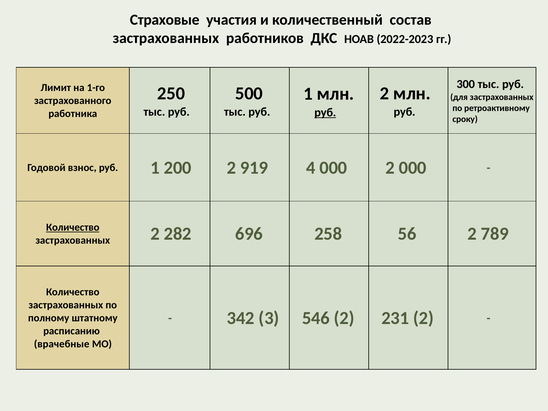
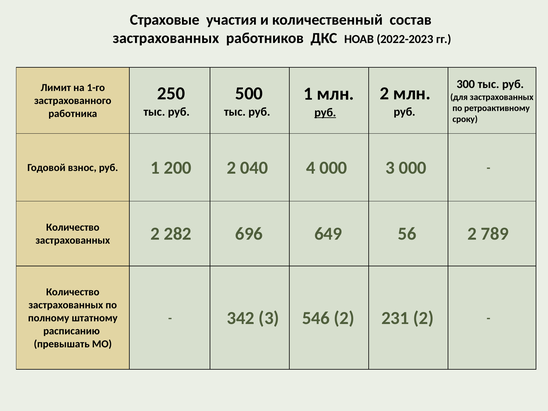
919: 919 -> 040 (254, 168)
000 2: 2 -> 3 (390, 168)
Количество underline: present -> none (73, 227)
258: 258 -> 649 (328, 234)
врачебные: врачебные -> превышать (62, 344)
